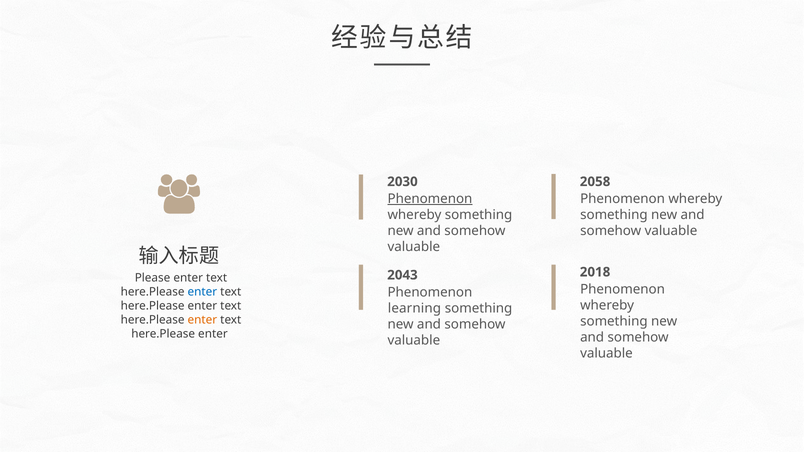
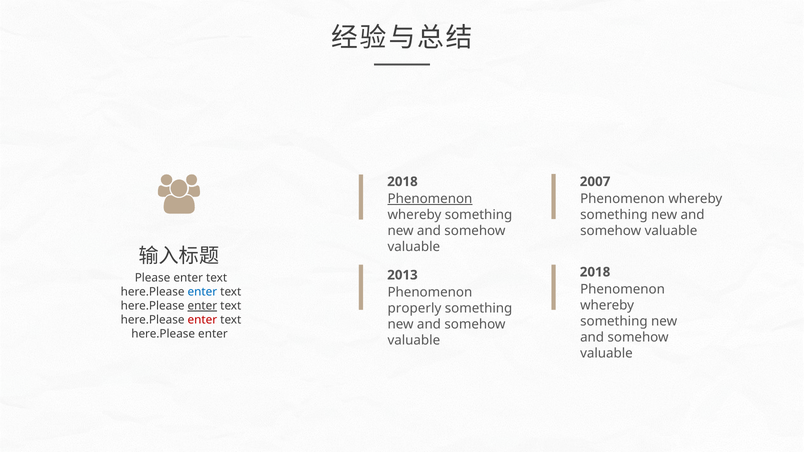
2030: 2030 -> 2018 (402, 182)
2058: 2058 -> 2007 (595, 182)
2043: 2043 -> 2013 (402, 275)
enter underline: none -> present (202, 306)
learning: learning -> properly (414, 308)
enter colour: orange -> red (202, 320)
